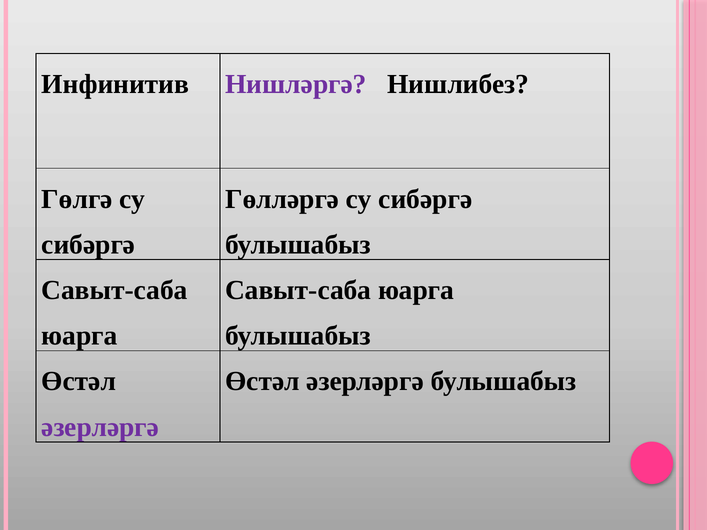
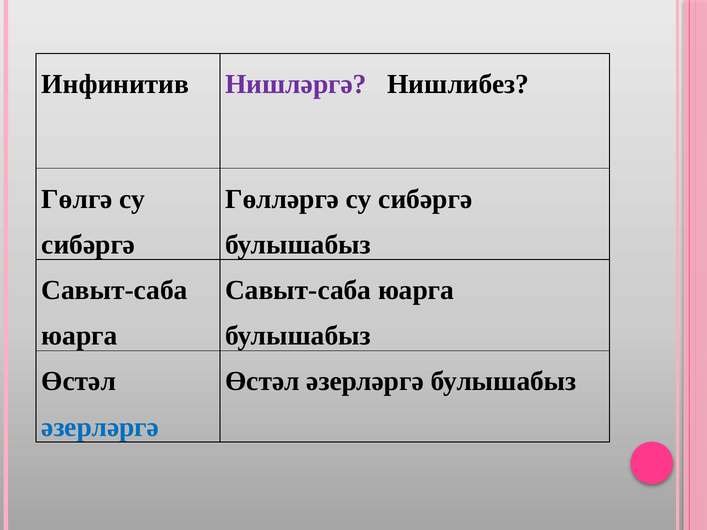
әзерләргә colour: purple -> blue (100, 427)
